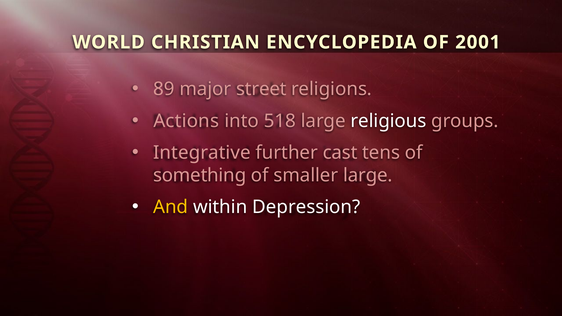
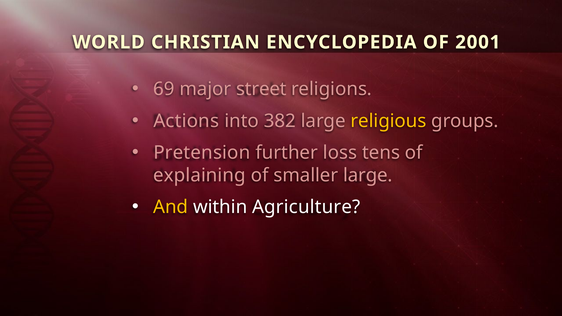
89: 89 -> 69 (164, 89)
518: 518 -> 382 (280, 121)
religious colour: white -> yellow (389, 121)
Integrative: Integrative -> Pretension (202, 153)
cast: cast -> loss (340, 153)
something: something -> explaining (199, 175)
Depression: Depression -> Agriculture (306, 207)
